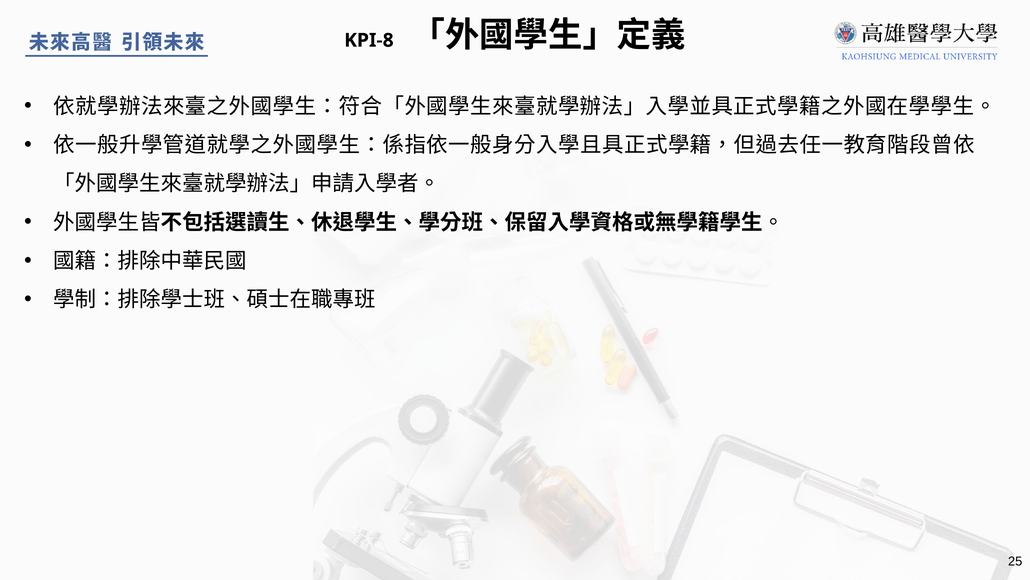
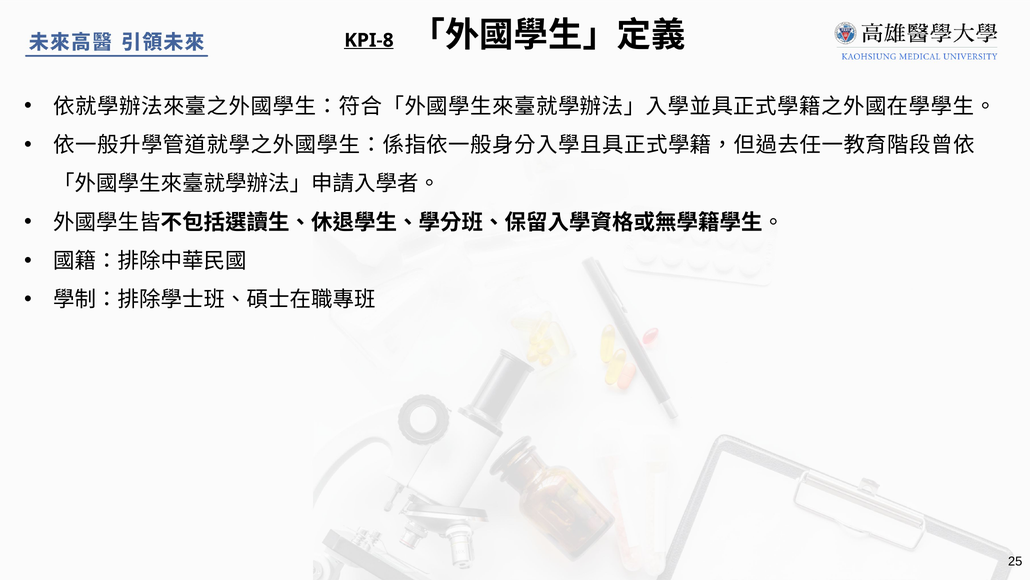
KPI-8 underline: none -> present (369, 40)
